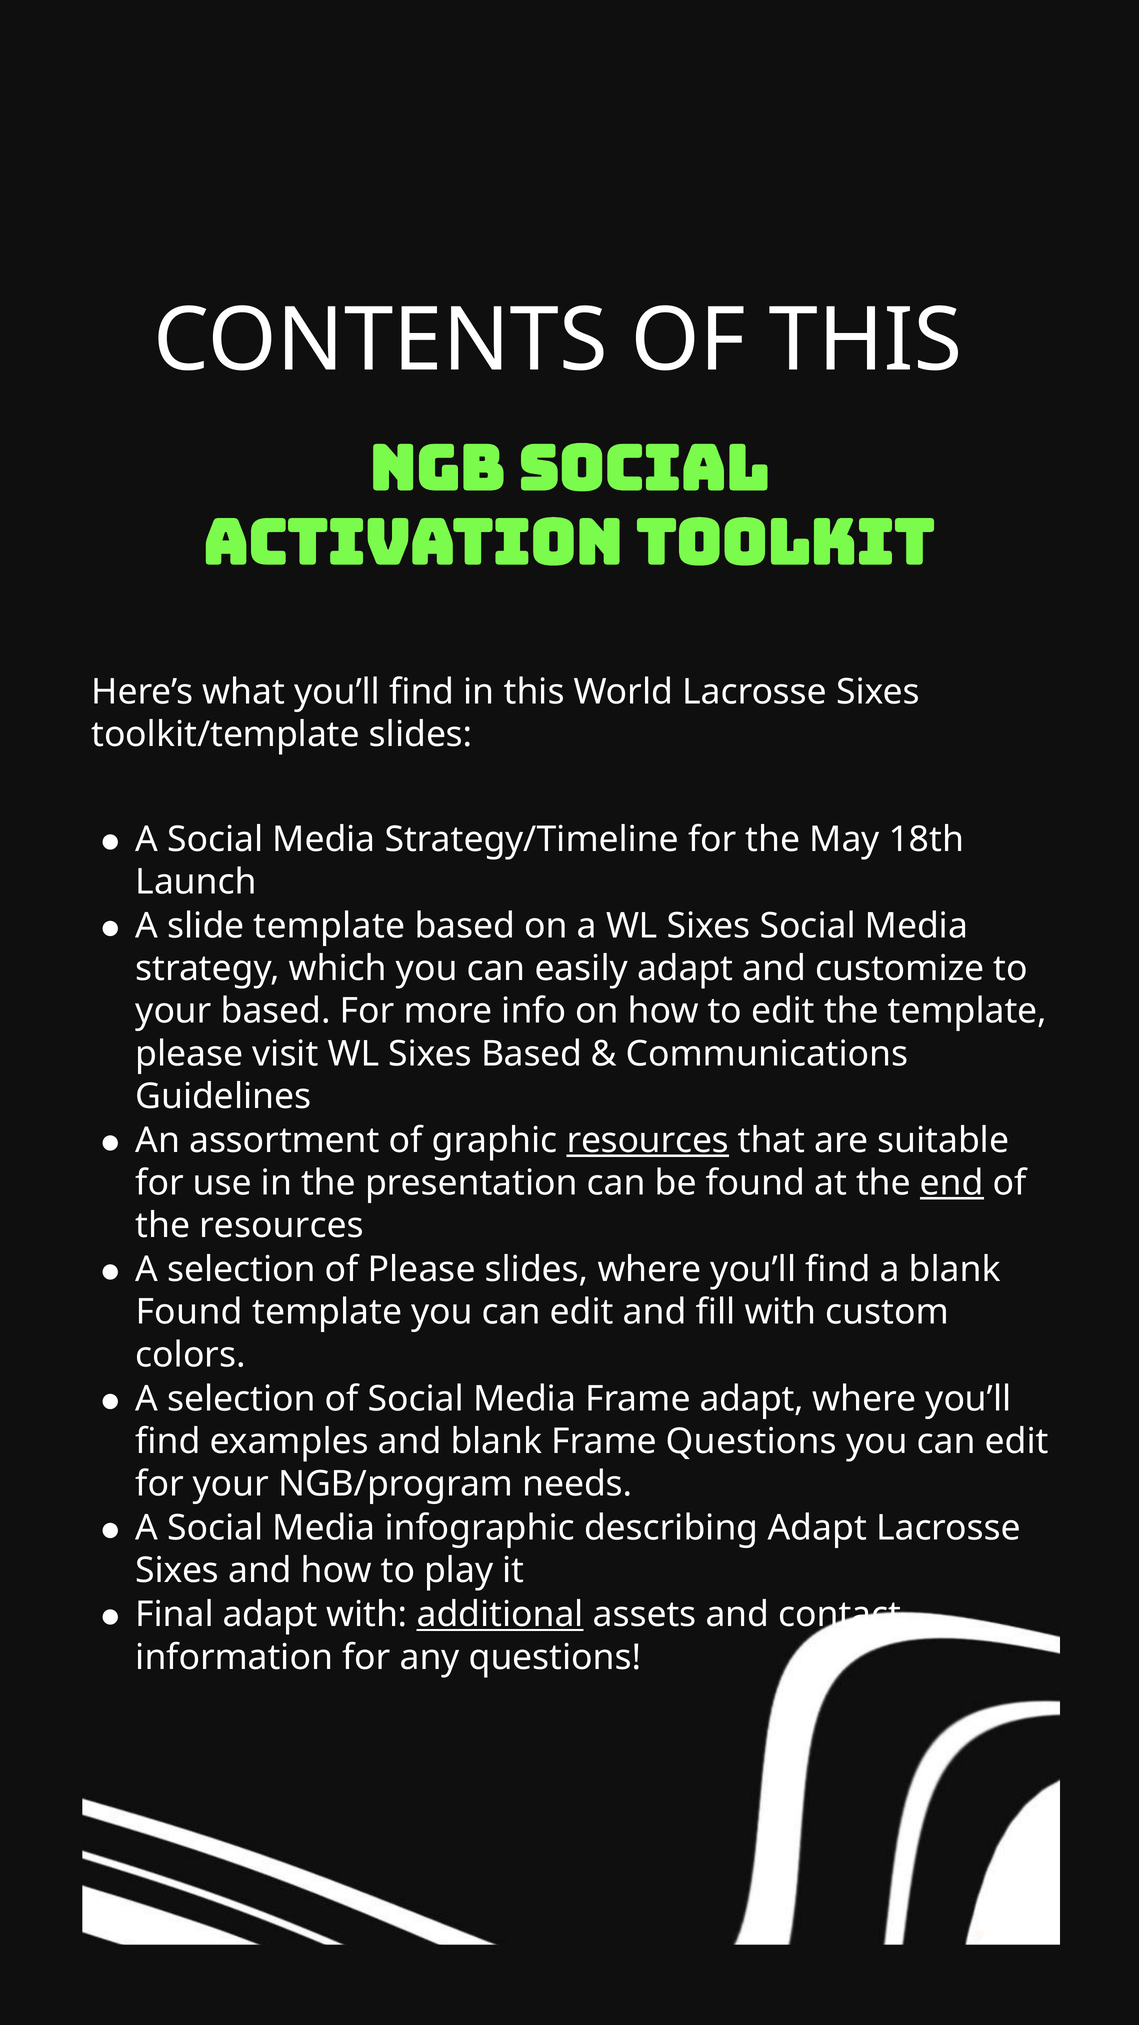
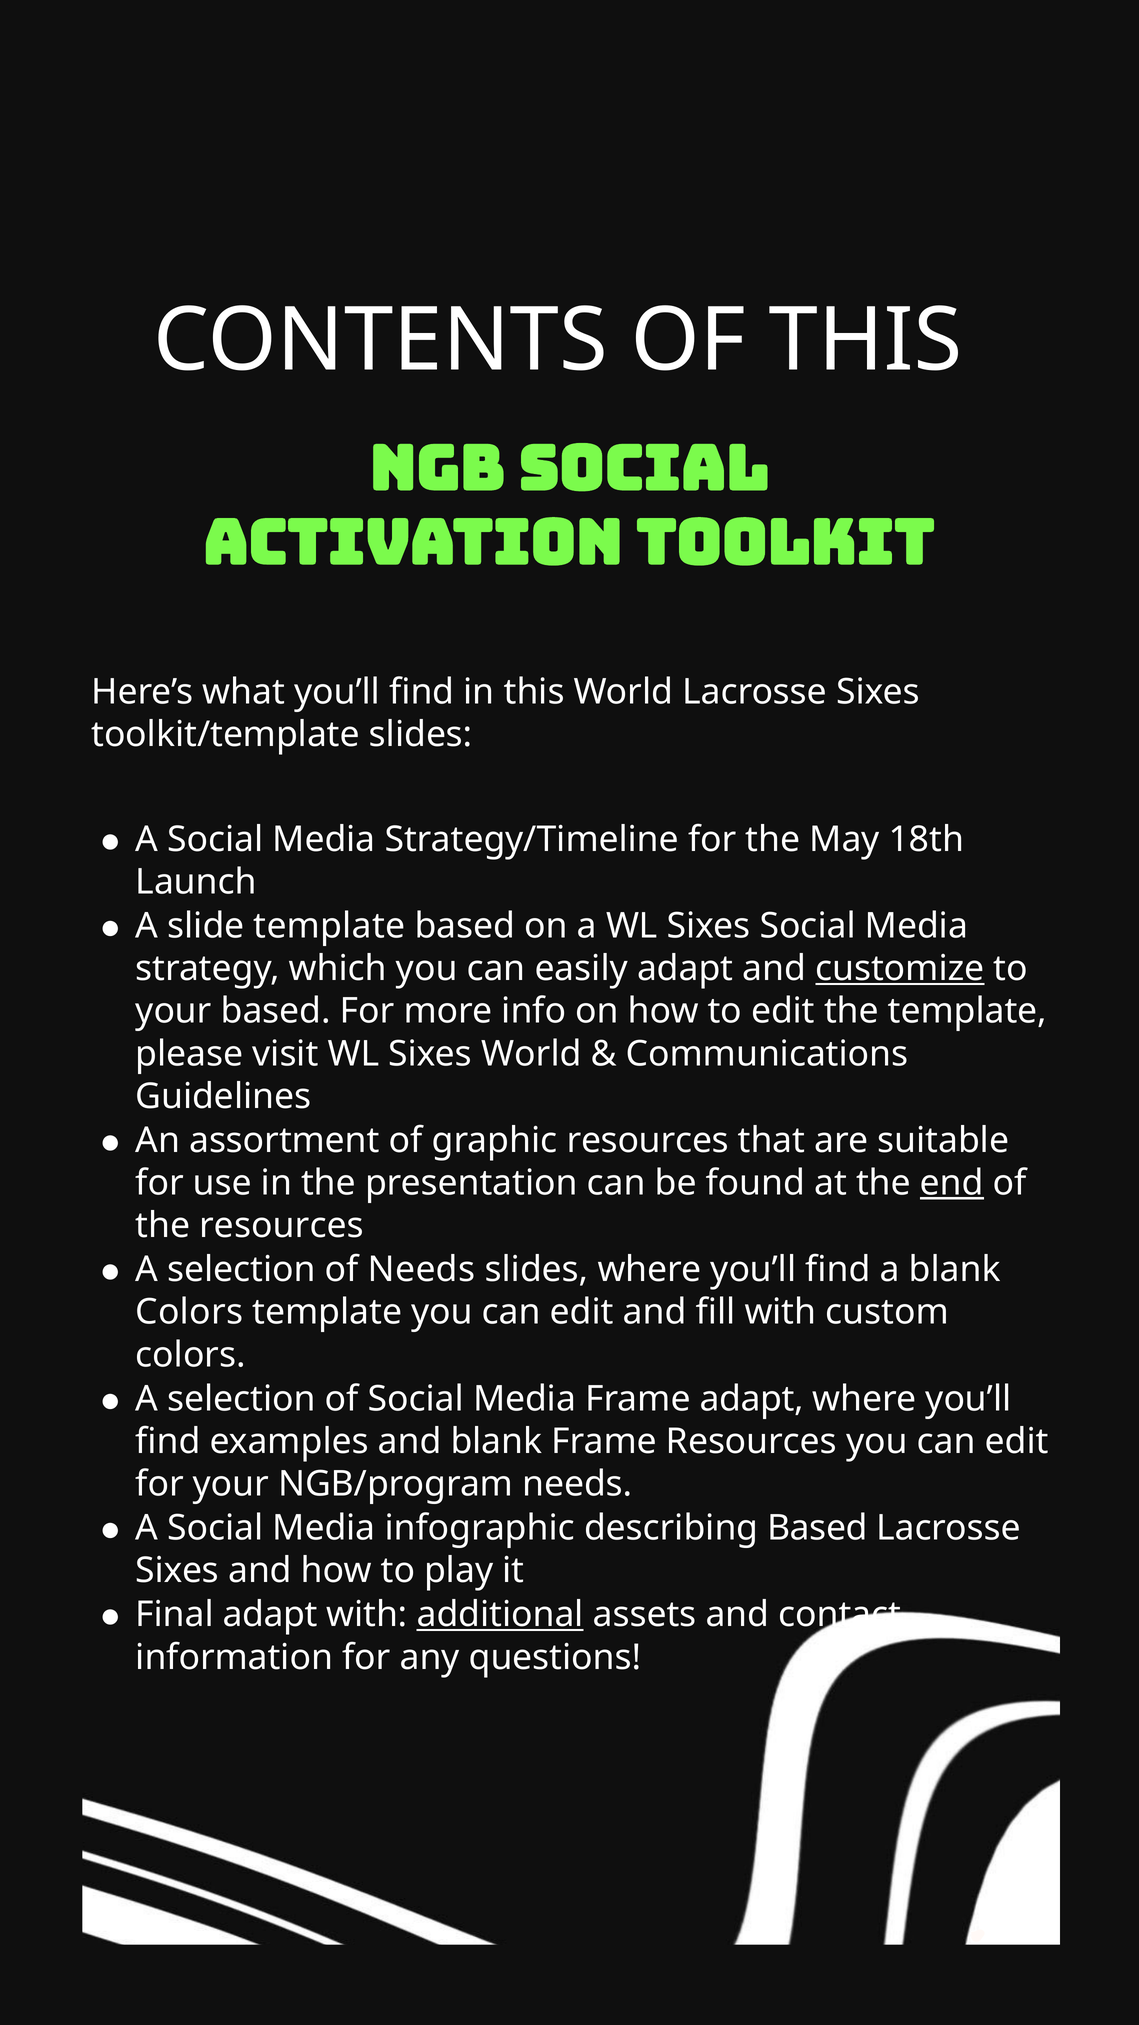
customize underline: none -> present (900, 968)
Sixes Based: Based -> World (531, 1054)
resources underline: present -> none (648, 1140)
of Please: Please -> Needs (421, 1270)
Found: Found -> Colors (189, 1312)
Frame Questions: Questions -> Resources (751, 1441)
describing Adapt: Adapt -> Based (817, 1528)
